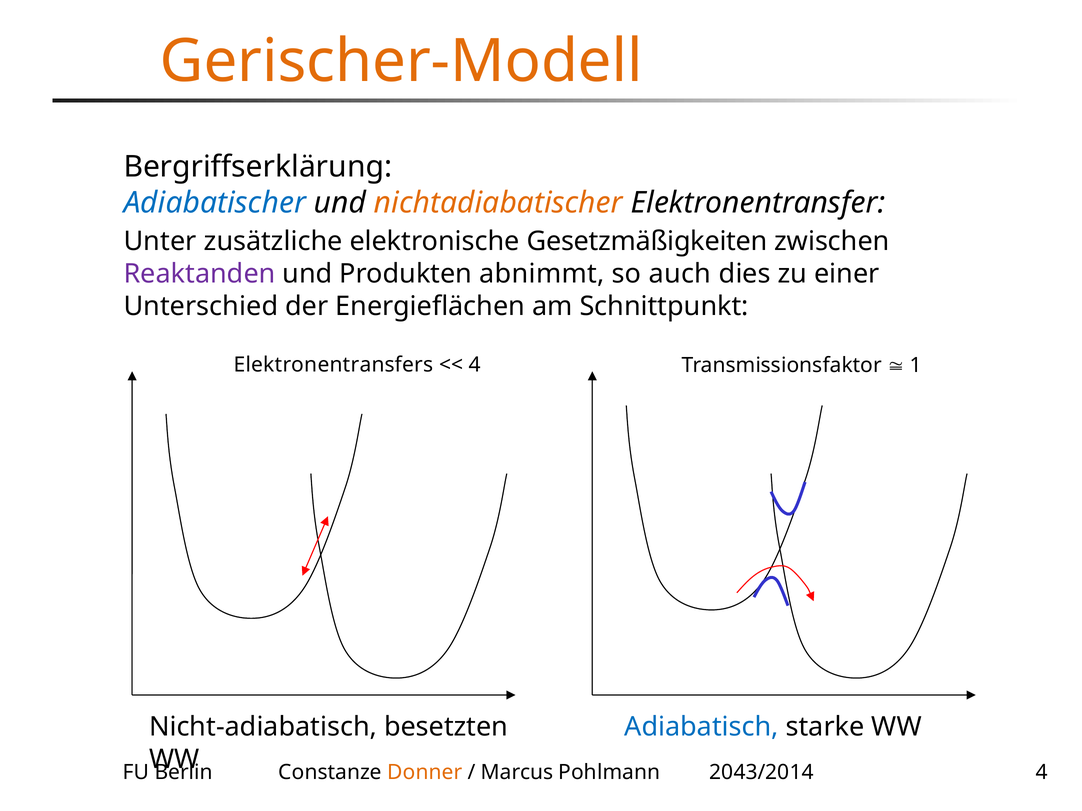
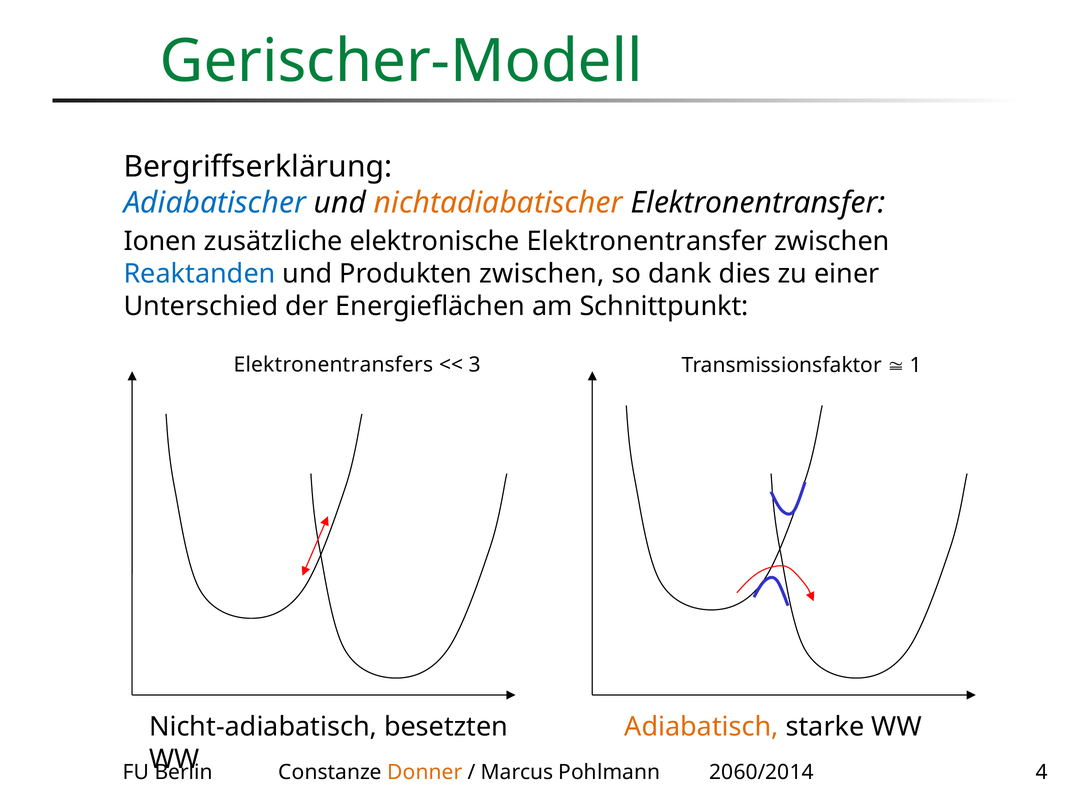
Gerischer-Modell colour: orange -> green (401, 62)
Unter: Unter -> Ionen (160, 242)
elektronische Gesetzmäßigkeiten: Gesetzmäßigkeiten -> Elektronentransfer (647, 242)
Reaktanden colour: purple -> blue (200, 274)
Produkten abnimmt: abnimmt -> zwischen (542, 274)
auch: auch -> dank (680, 274)
4: 4 -> 3 (475, 365)
Adiabatisch colour: blue -> orange (702, 727)
2043/2014: 2043/2014 -> 2060/2014 (762, 773)
